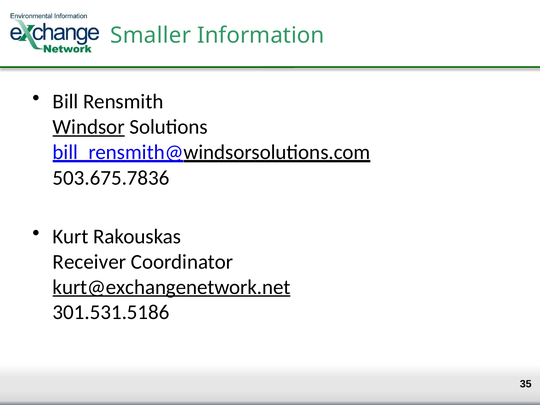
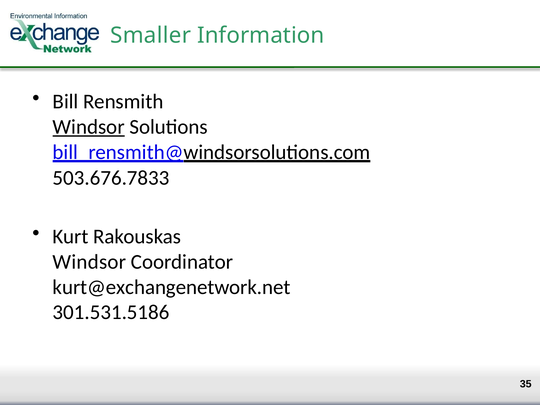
503.675.7836: 503.675.7836 -> 503.676.7833 (111, 178)
Receiver: Receiver -> Windsor (89, 262)
kurt@exchangenetwork.net underline: present -> none (172, 287)
